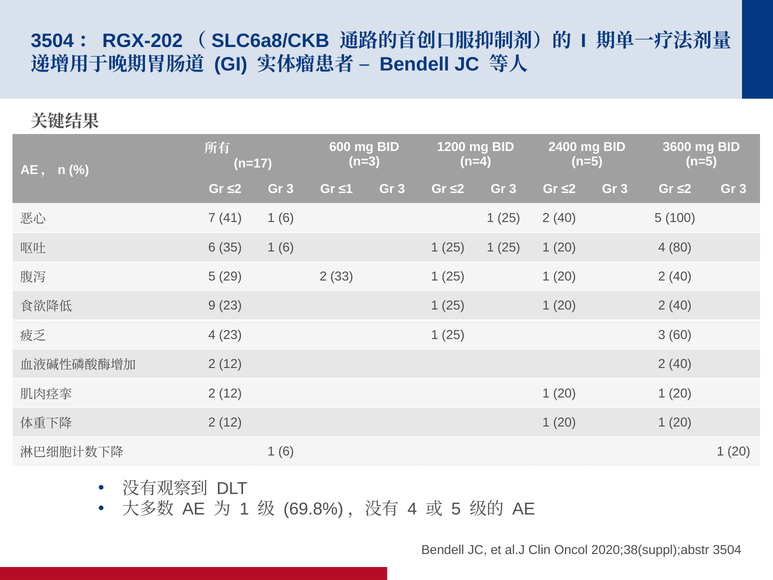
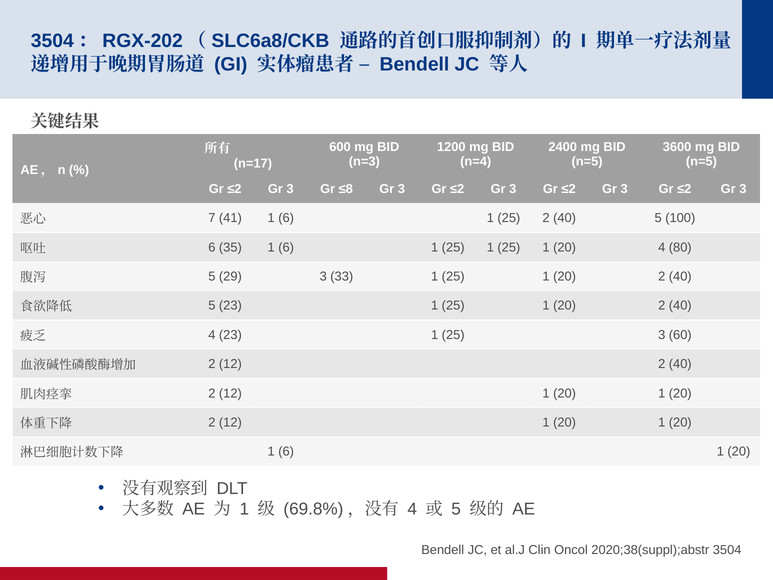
≤1: ≤1 -> ≤8 (346, 189)
29 2: 2 -> 3 (323, 276)
9: 9 -> 5 (212, 306)
